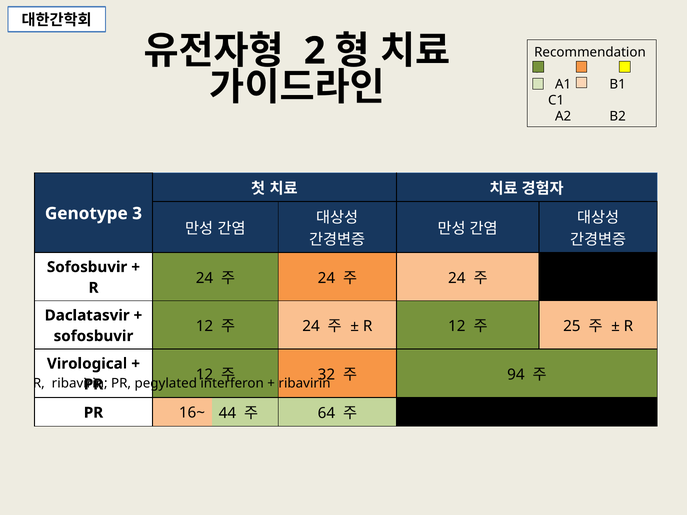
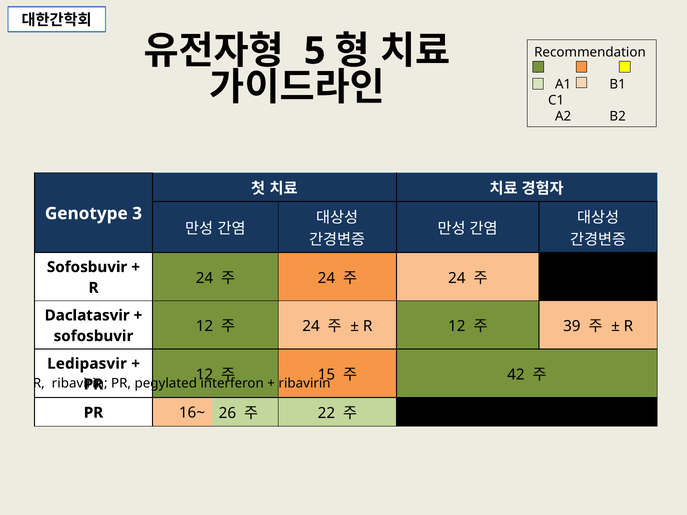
2: 2 -> 5 (315, 51)
25: 25 -> 39 (572, 327)
Virological: Virological -> Ledipasvir (87, 364)
32: 32 -> 15 (326, 375)
94: 94 -> 42 (516, 375)
44: 44 -> 26 (227, 414)
64: 64 -> 22 (326, 414)
